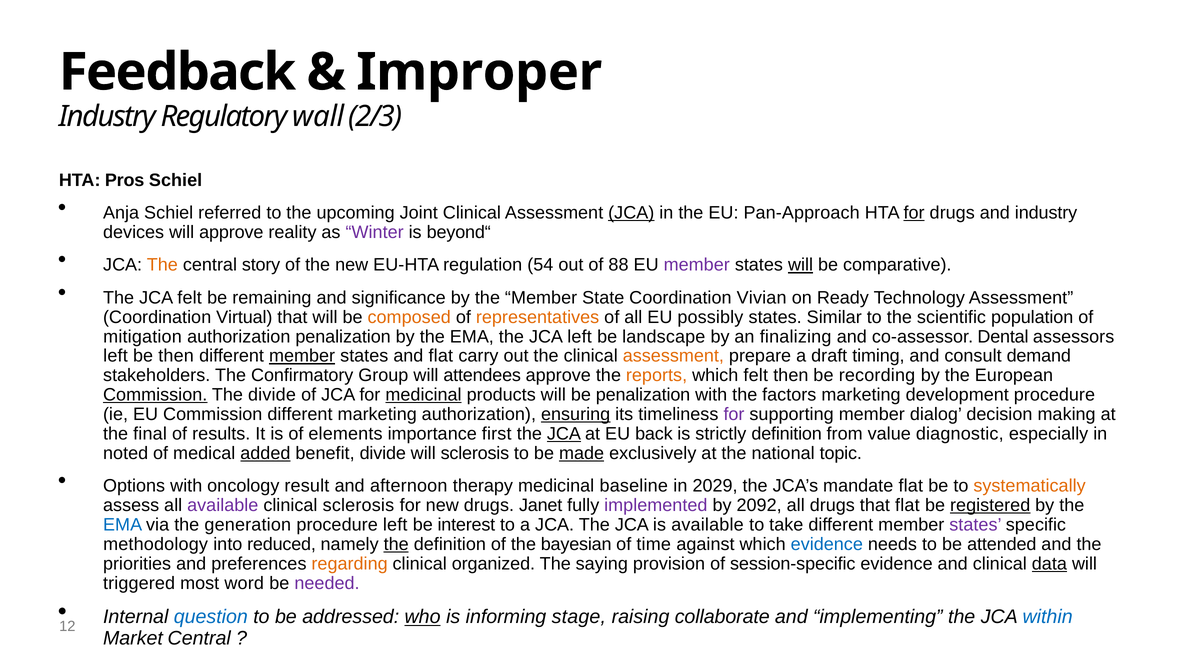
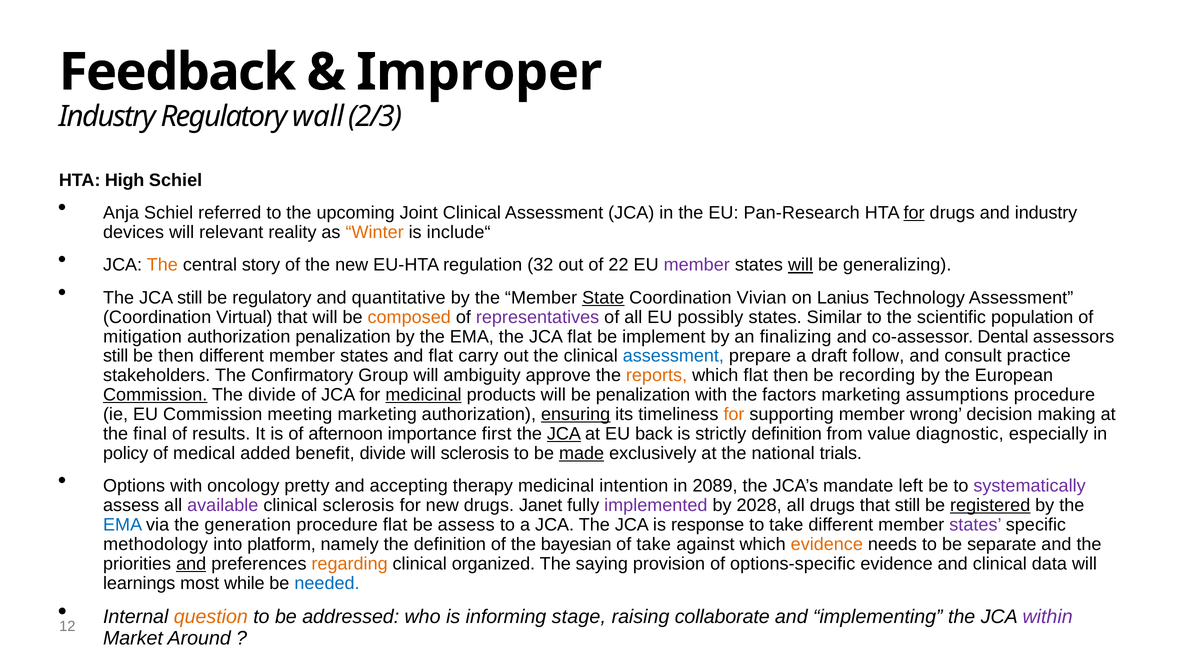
Pros: Pros -> High (125, 180)
JCA underline: present -> none (631, 213)
Pan-Approach: Pan-Approach -> Pan-Research (802, 213)
will approve: approve -> relevant (231, 232)
Winter colour: purple -> orange (375, 232)
beyond“: beyond“ -> include“ (459, 232)
54: 54 -> 32 (540, 265)
88: 88 -> 22 (619, 265)
comparative: comparative -> generalizing (897, 265)
JCA felt: felt -> still (190, 298)
be remaining: remaining -> regulatory (272, 298)
significance: significance -> quantitative (399, 298)
State underline: none -> present (603, 298)
Ready: Ready -> Lanius (843, 298)
representatives colour: orange -> purple (538, 317)
JCA left: left -> flat (580, 336)
landscape: landscape -> implement (664, 336)
left: left -> still (116, 356)
member underline: present -> none (302, 356)
assessment colour: orange -> blue (673, 356)
timing: timing -> follow (878, 356)
demand: demand -> practice (1039, 356)
attendees: attendees -> ambiguity (482, 375)
which felt: felt -> flat (756, 375)
development: development -> assumptions (957, 395)
Commission different: different -> meeting (300, 414)
for colour: purple -> orange (734, 414)
dialog: dialog -> wrong (936, 414)
elements: elements -> afternoon (346, 434)
noted: noted -> policy (126, 453)
added underline: present -> none (265, 453)
topic: topic -> trials (841, 453)
result: result -> pretty (307, 486)
afternoon: afternoon -> accepting (409, 486)
baseline: baseline -> intention (634, 486)
2029: 2029 -> 2089 (715, 486)
mandate flat: flat -> left (911, 486)
systematically colour: orange -> purple (1030, 486)
2092: 2092 -> 2028 (759, 505)
that flat: flat -> still (908, 505)
procedure left: left -> flat (395, 525)
be interest: interest -> assess (466, 525)
is available: available -> response (708, 525)
reduced: reduced -> platform (282, 544)
the underline: present -> none (396, 544)
of time: time -> take (654, 544)
evidence colour: blue -> orange (827, 544)
attended: attended -> separate (1002, 544)
and underline: none -> present (191, 563)
session-specific: session-specific -> options-specific (793, 563)
data underline: present -> none (1049, 563)
triggered: triggered -> learnings (139, 583)
word: word -> while (244, 583)
needed colour: purple -> blue (327, 583)
question colour: blue -> orange (211, 617)
who underline: present -> none (423, 617)
within colour: blue -> purple (1048, 617)
Market Central: Central -> Around (199, 638)
